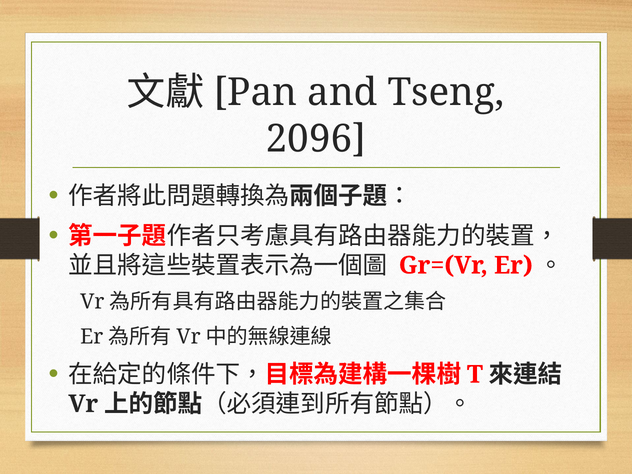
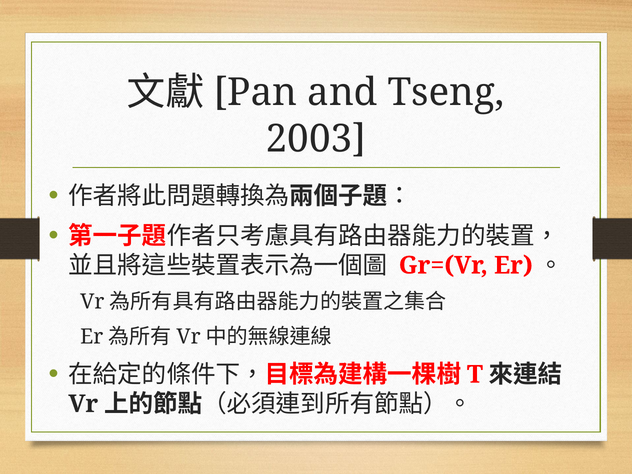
2096: 2096 -> 2003 (316, 139)
